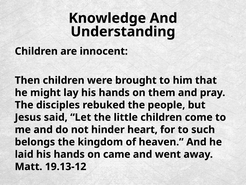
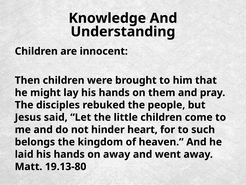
on came: came -> away (117, 154)
19.13-12: 19.13-12 -> 19.13-80 (66, 166)
